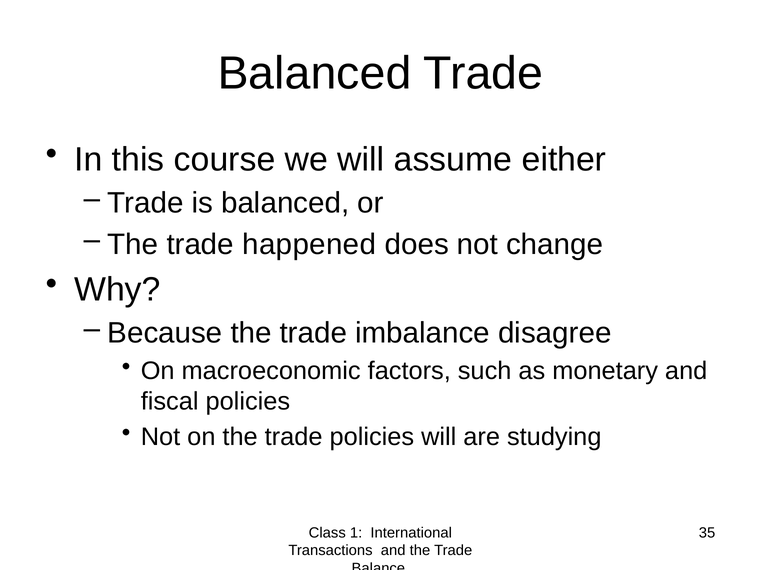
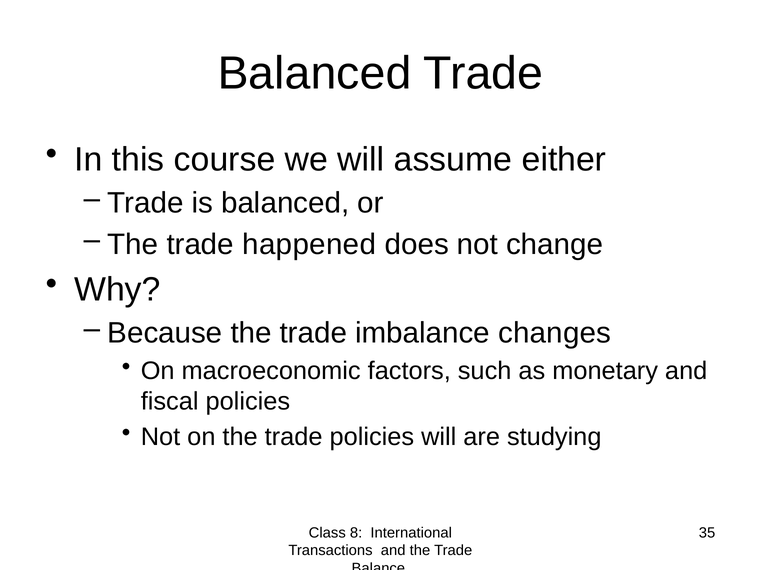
disagree: disagree -> changes (555, 334)
1: 1 -> 8 (356, 533)
